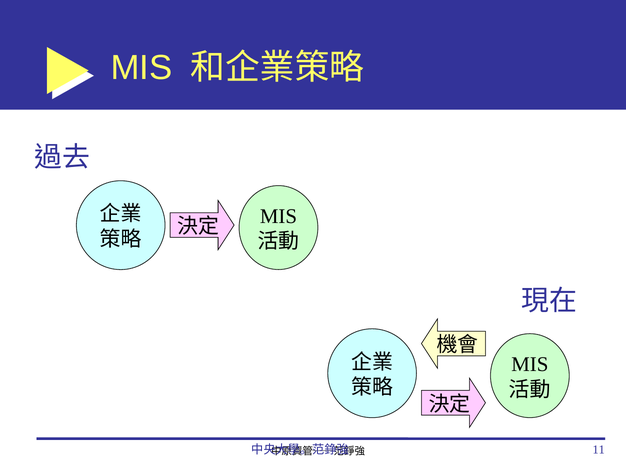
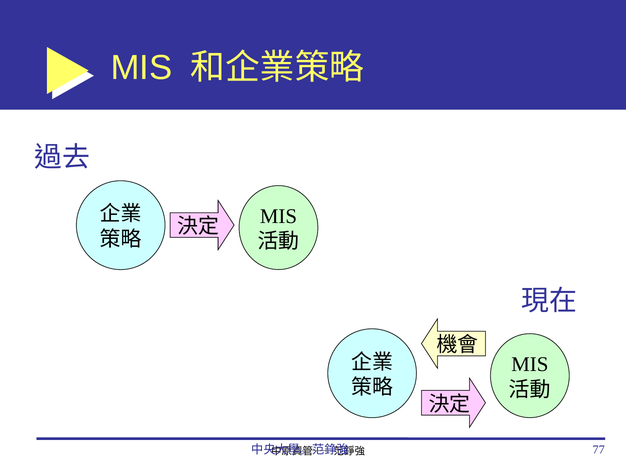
11: 11 -> 77 (599, 449)
